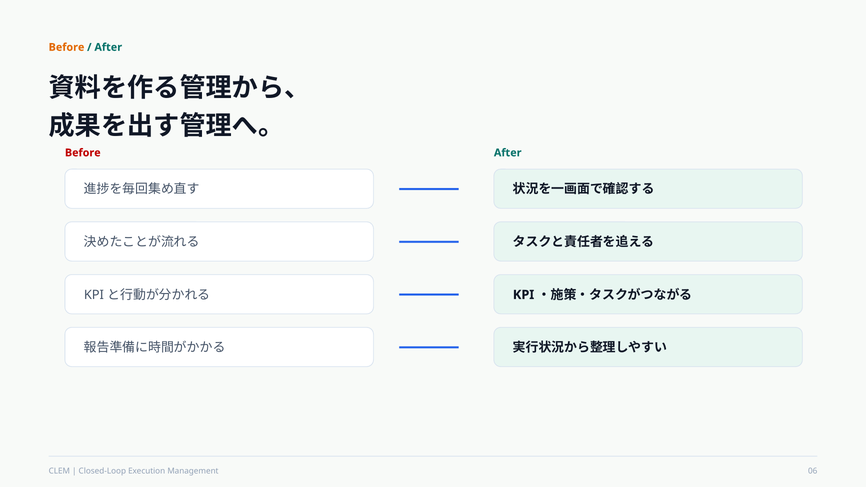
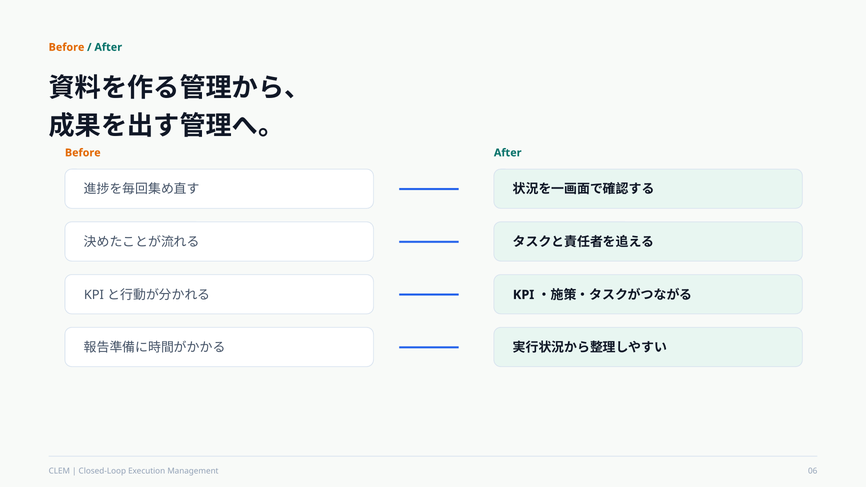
Before colour: red -> orange (83, 153)
